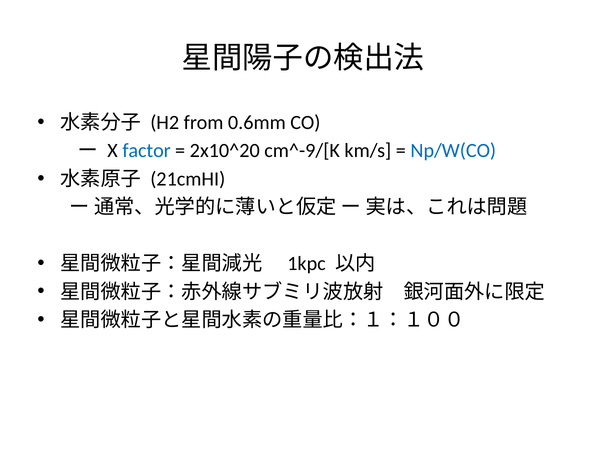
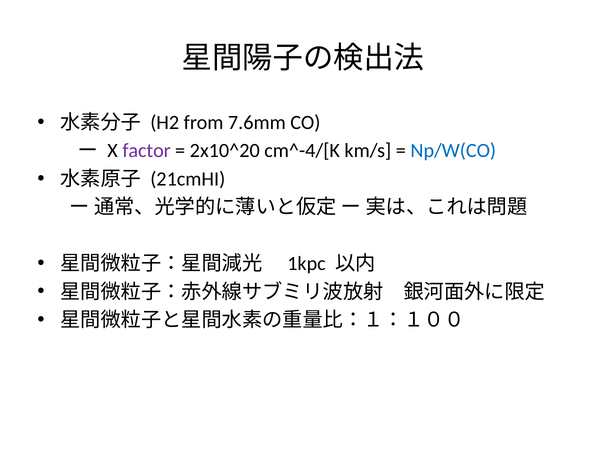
0.6mm: 0.6mm -> 7.6mm (257, 123)
factor colour: blue -> purple (147, 151)
cm^-9/[K: cm^-9/[K -> cm^-4/[K (302, 151)
